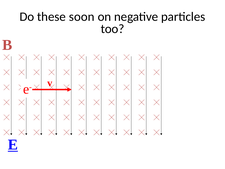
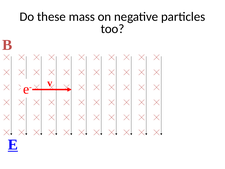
soon: soon -> mass (82, 17)
